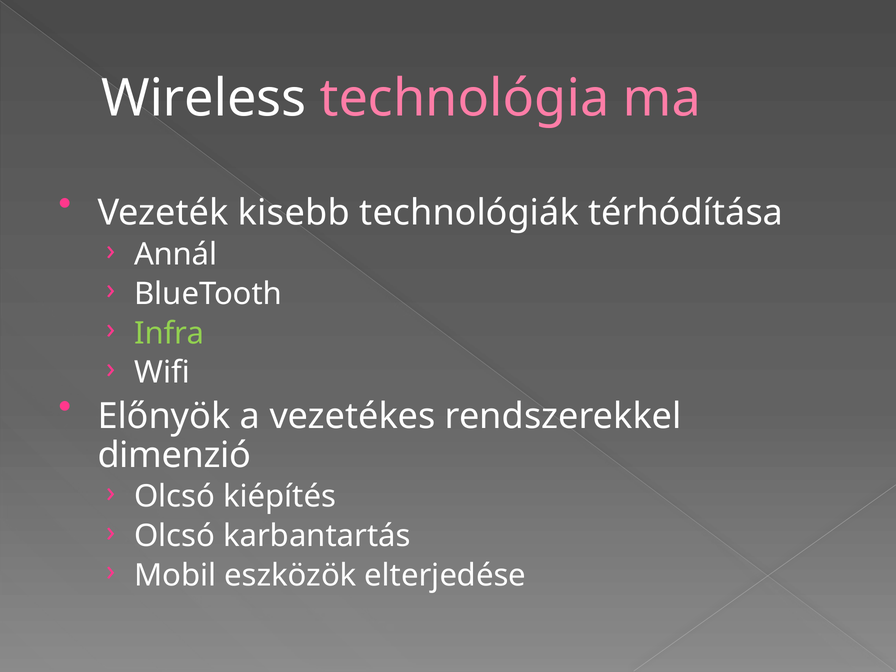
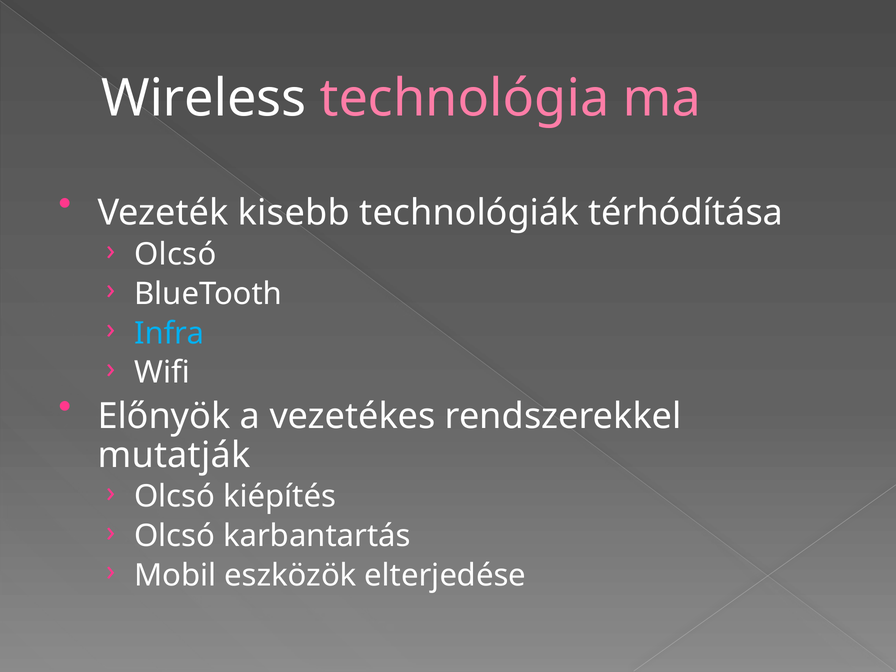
Annál: Annál -> Olcsó (175, 255)
Infra colour: light green -> light blue (169, 333)
dimenzió: dimenzió -> mutatják (174, 455)
